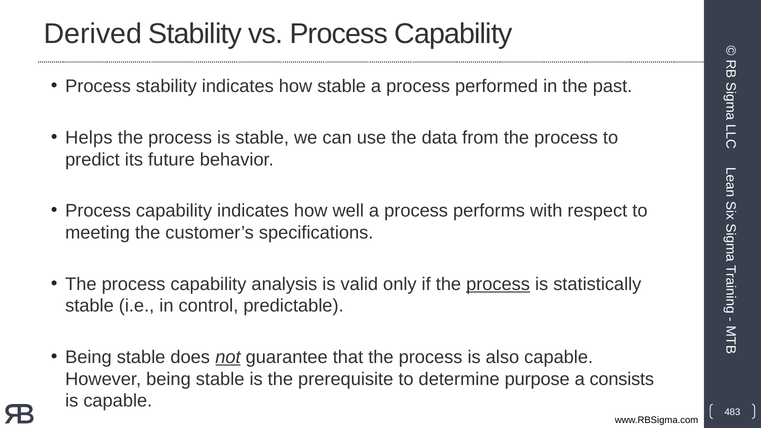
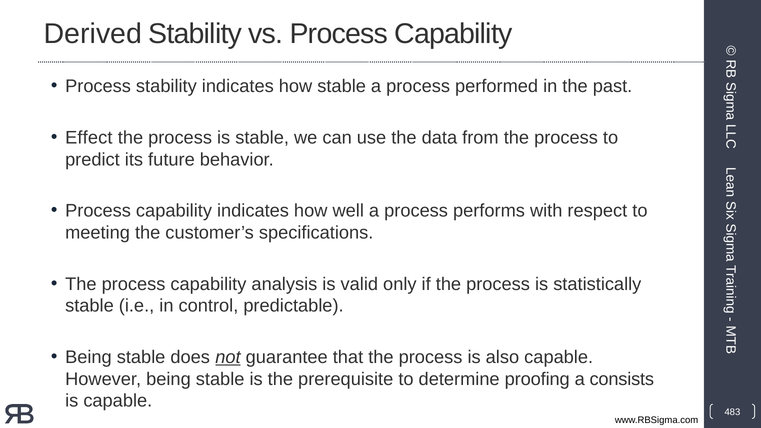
Helps: Helps -> Effect (89, 138)
process underline: present -> none (498, 284)
purpose: purpose -> proofing (537, 379)
